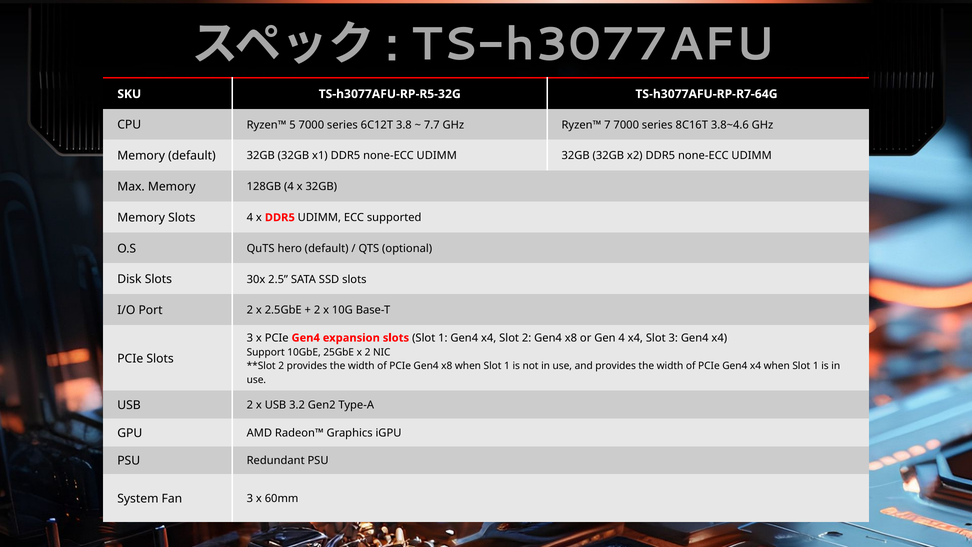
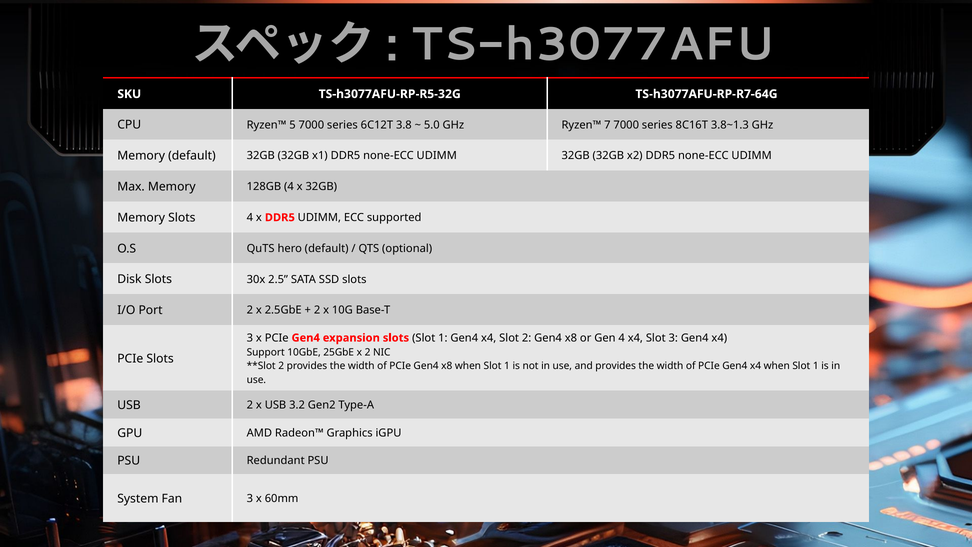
7.7: 7.7 -> 5.0 (432, 125)
3.8~4.6: 3.8~4.6 -> 3.8~1.3 (730, 125)
